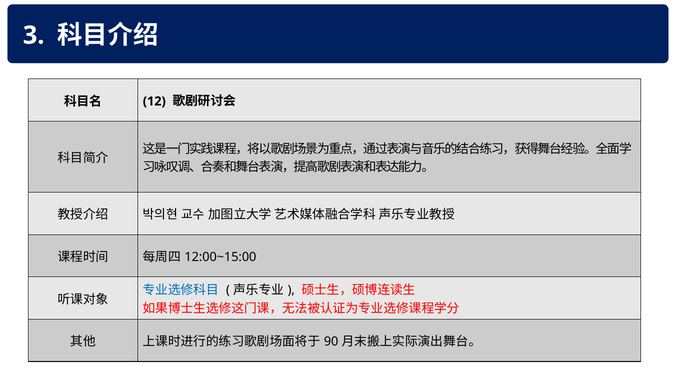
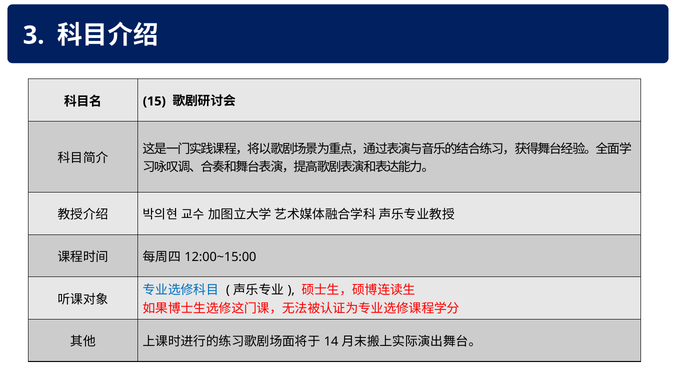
12: 12 -> 15 (154, 101)
90: 90 -> 14 (331, 342)
